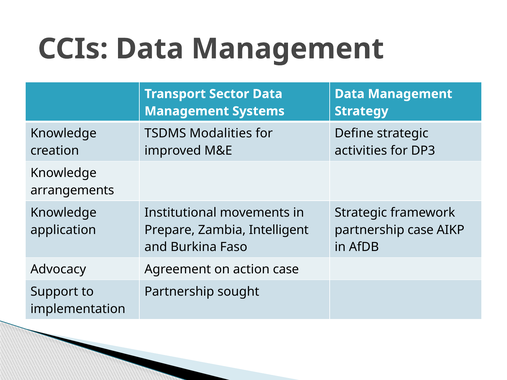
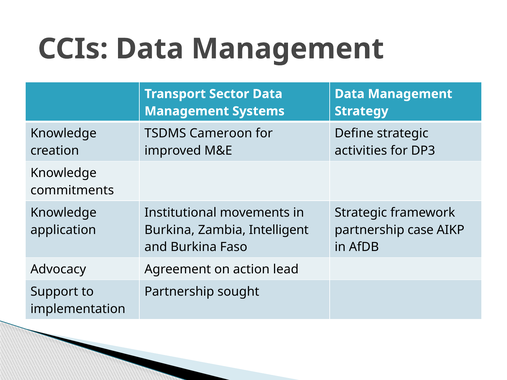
Modalities: Modalities -> Cameroon (221, 134)
arrangements: arrangements -> commitments (72, 190)
Prepare: Prepare -> Burkina (170, 230)
action case: case -> lead (286, 270)
